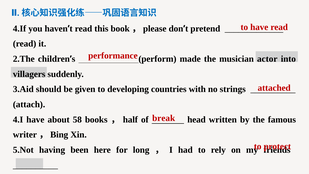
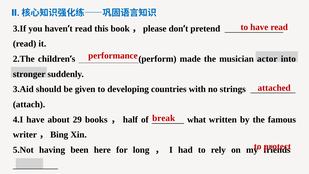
4.If: 4.If -> 3.If (20, 29)
villagers: villagers -> stronger (29, 74)
58: 58 -> 29 (77, 119)
head: head -> what (197, 119)
